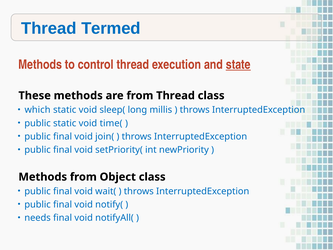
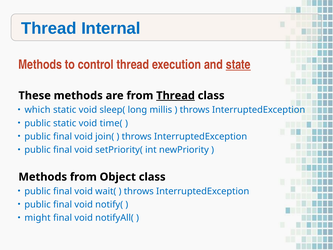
Termed: Termed -> Internal (111, 28)
Thread underline: none -> present (176, 96)
needs: needs -> might (38, 218)
